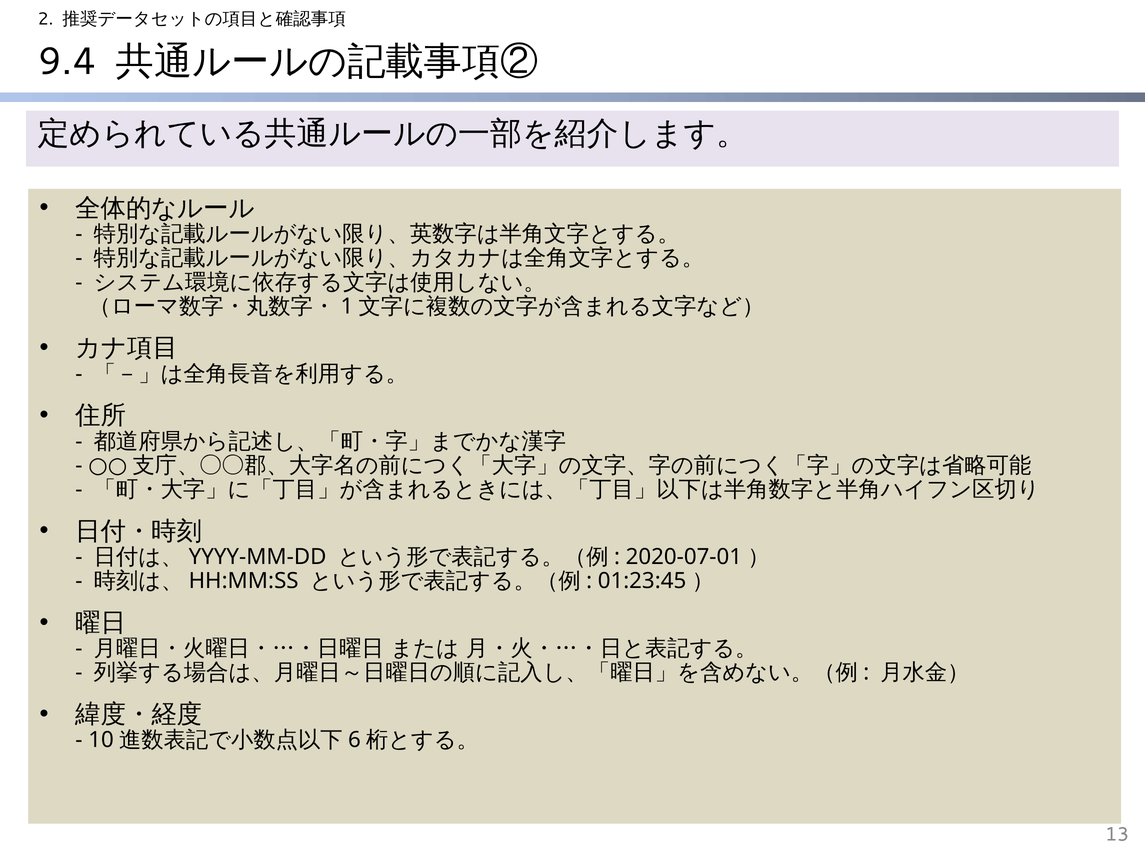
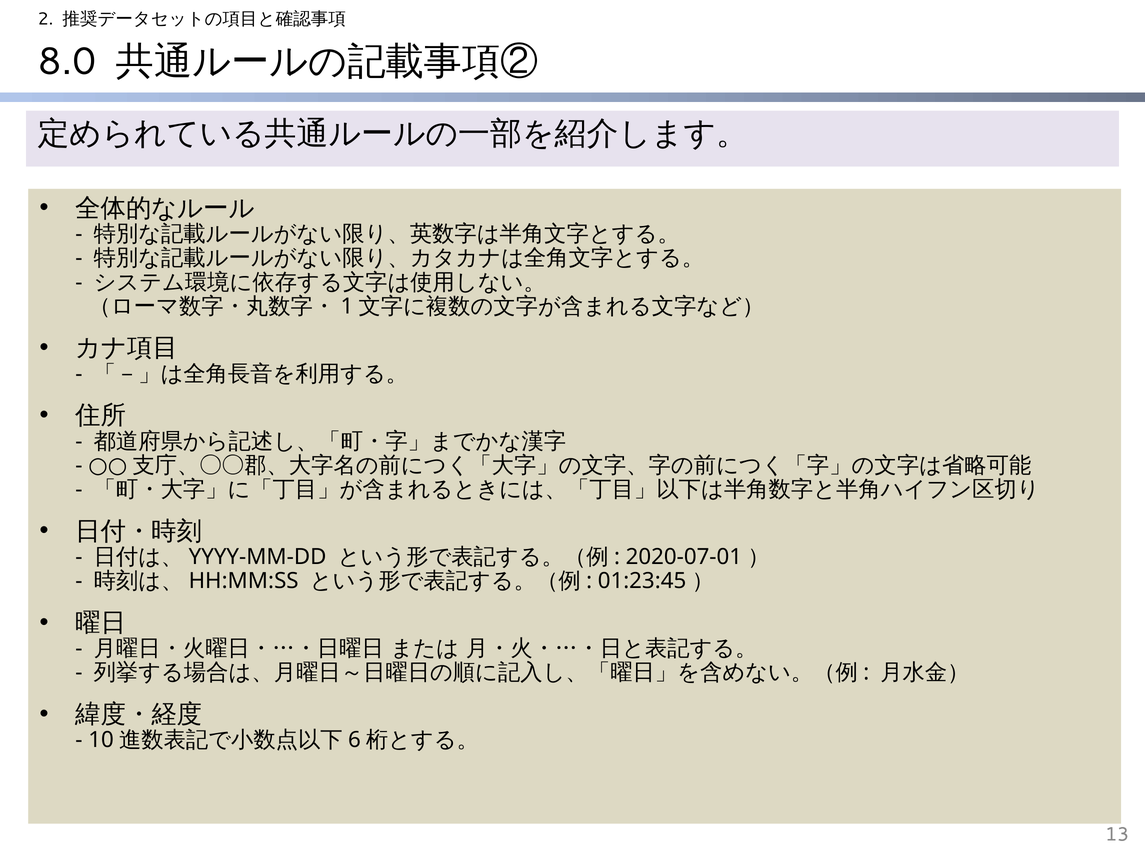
9.4: 9.4 -> 8.0 (67, 62)
